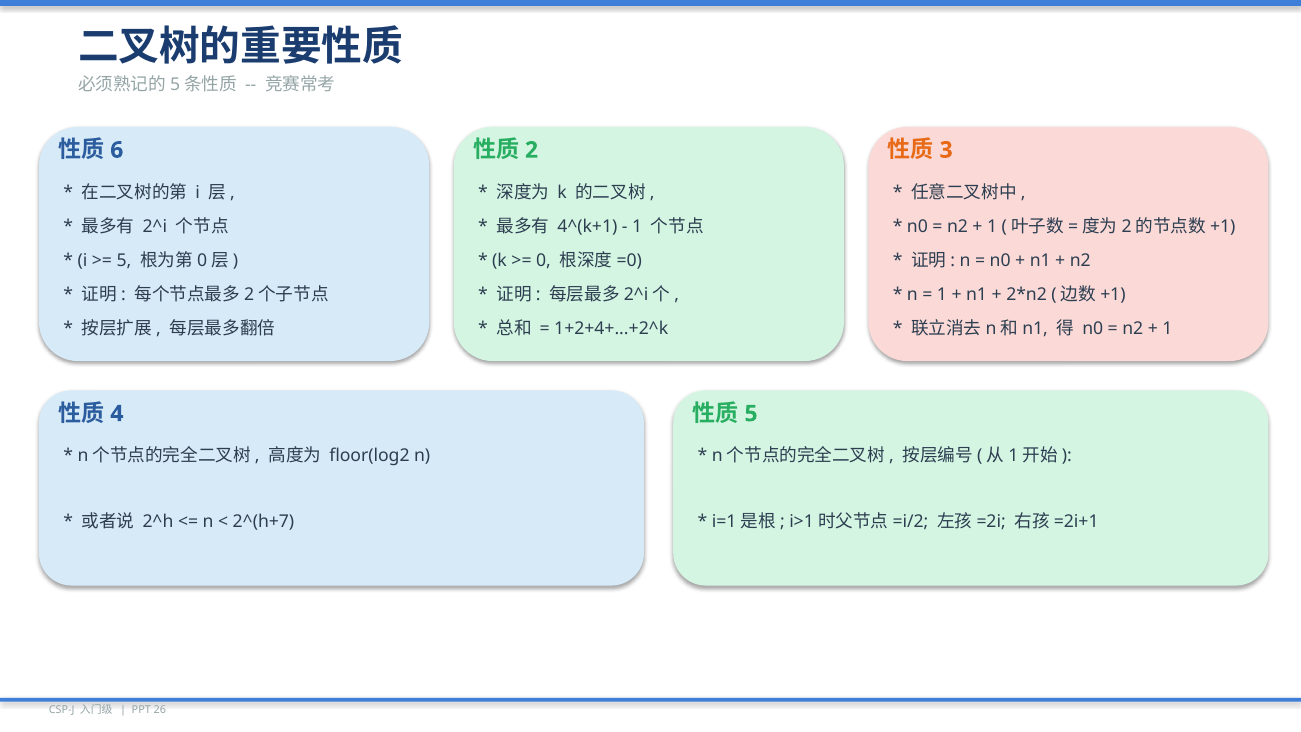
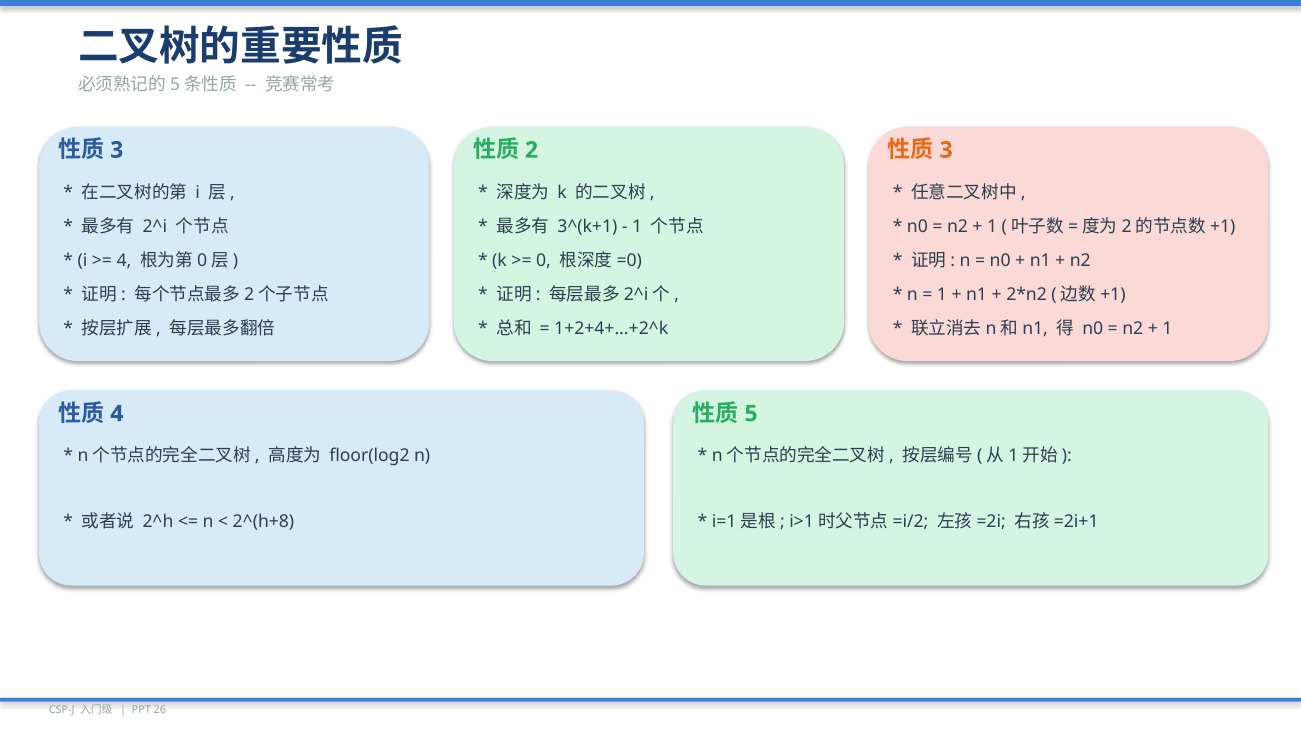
6: 6 -> 3 (117, 150)
4^(k+1: 4^(k+1 -> 3^(k+1 (587, 226)
5: 5 -> 4 (124, 261)
2^(h+7: 2^(h+7 -> 2^(h+8 (263, 522)
